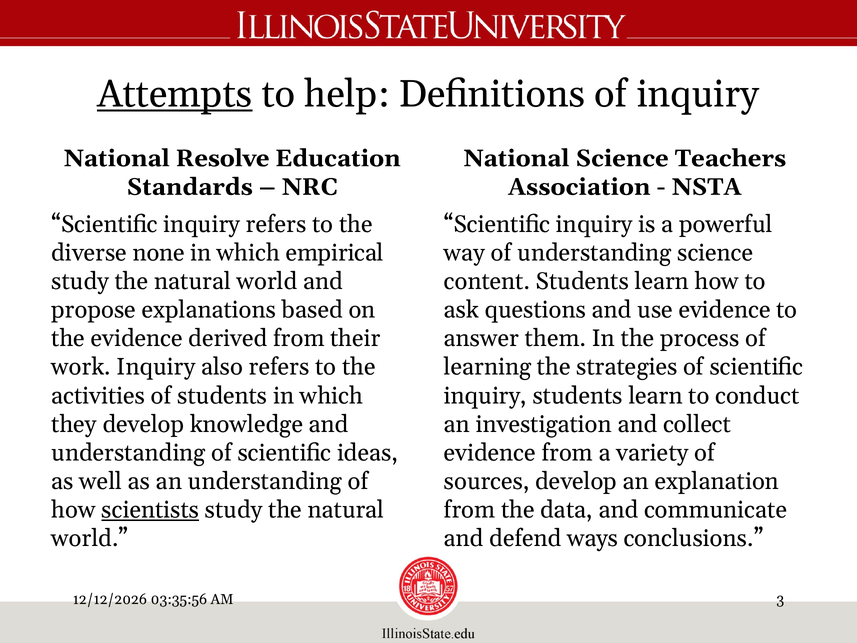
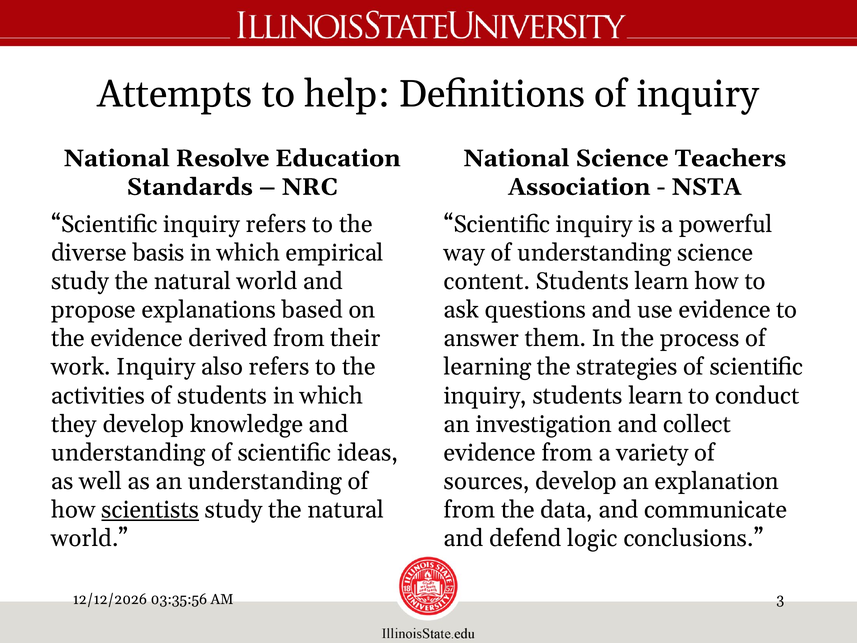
Attempts underline: present -> none (175, 94)
none: none -> basis (159, 253)
ways: ways -> logic (593, 538)
